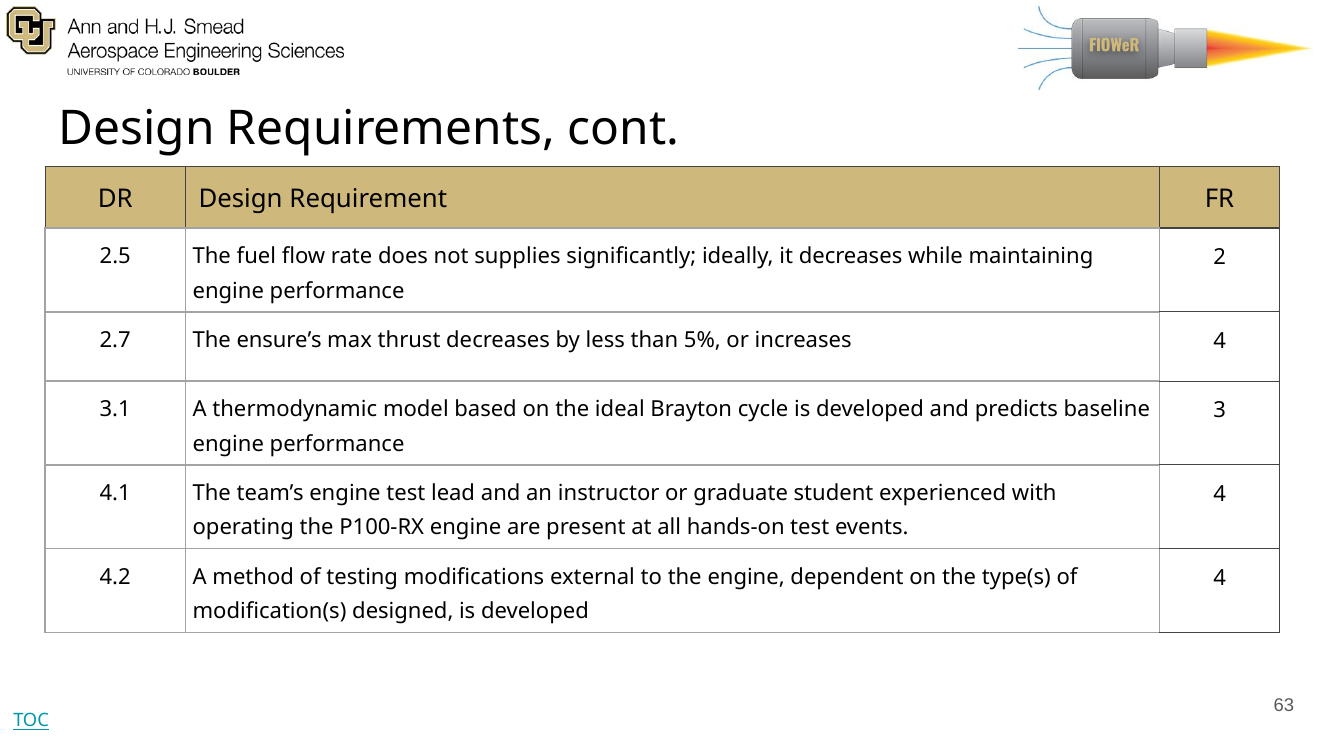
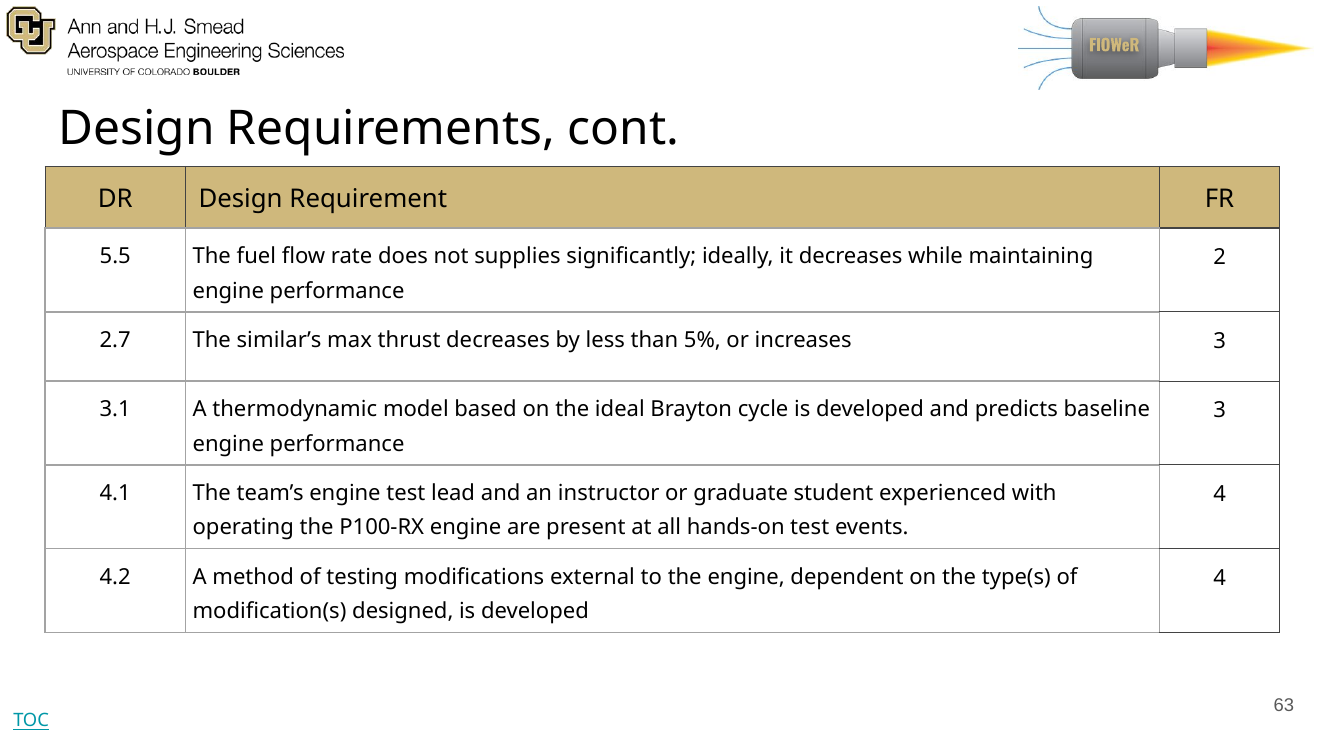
2.5: 2.5 -> 5.5 (115, 256)
ensure’s: ensure’s -> similar’s (279, 340)
increases 4: 4 -> 3 (1220, 342)
